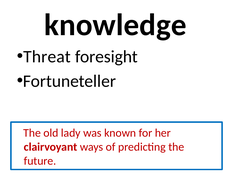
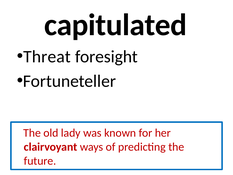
knowledge: knowledge -> capitulated (116, 25)
